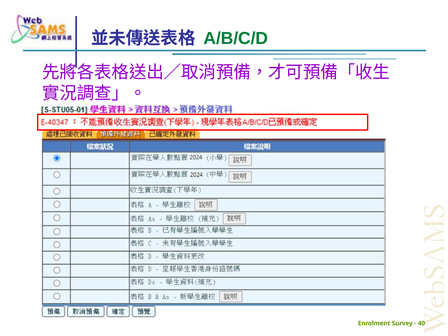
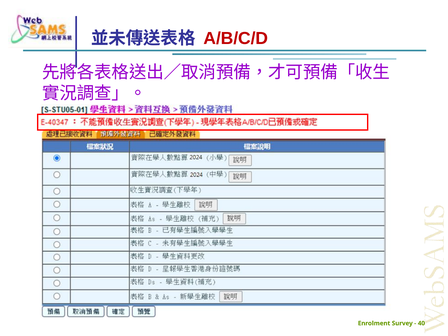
A/B/C/D colour: green -> red (236, 38)
